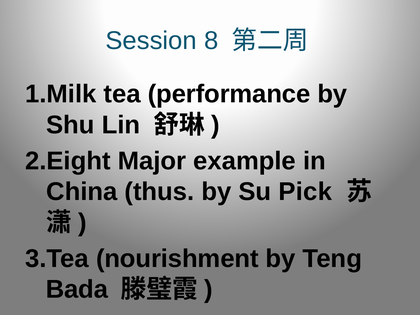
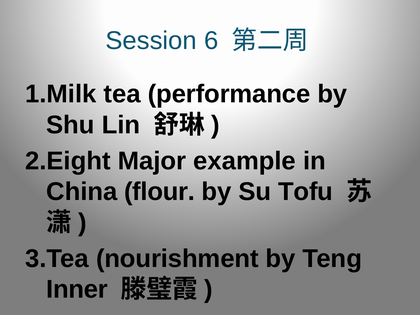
8: 8 -> 6 (211, 41)
thus: thus -> flour (160, 192)
Pick: Pick -> Tofu (306, 192)
Bada: Bada -> Inner (77, 289)
